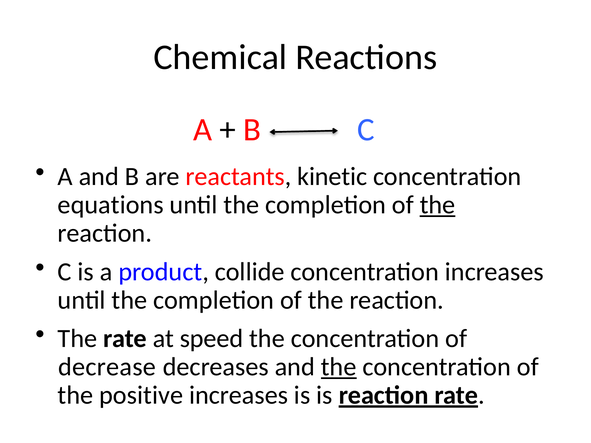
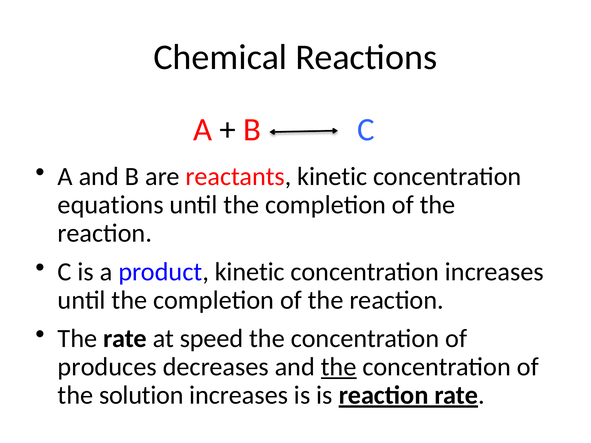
the underline: present -> none (438, 205)
product collide: collide -> kinetic (250, 272)
decrease: decrease -> produces (107, 367)
positive: positive -> solution (141, 395)
